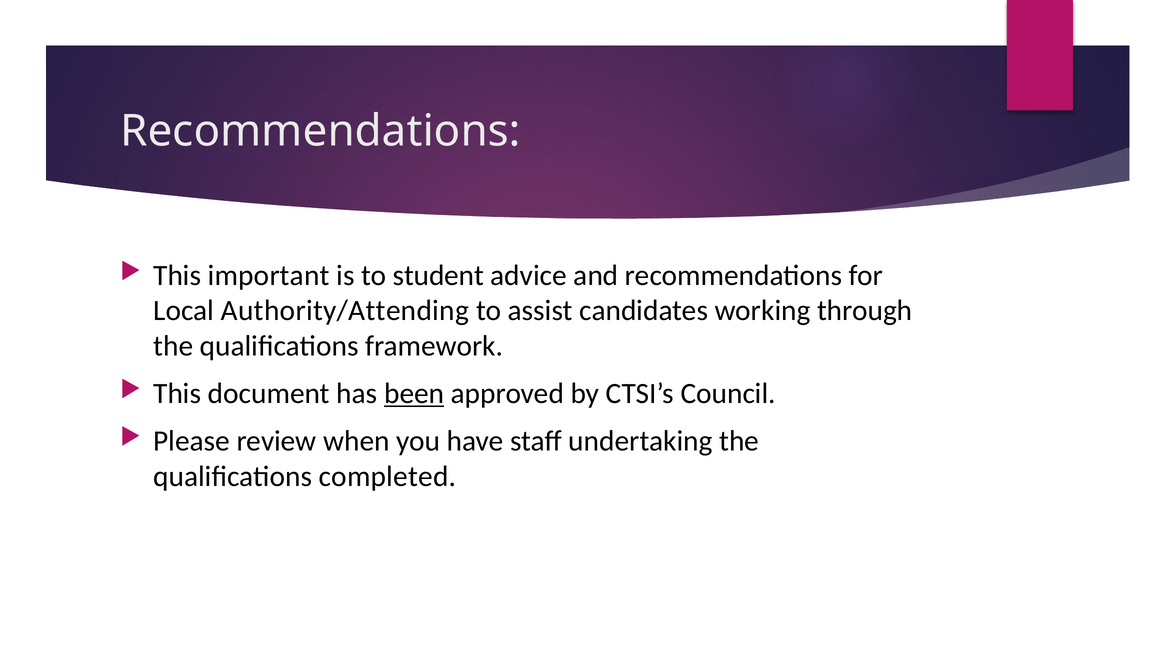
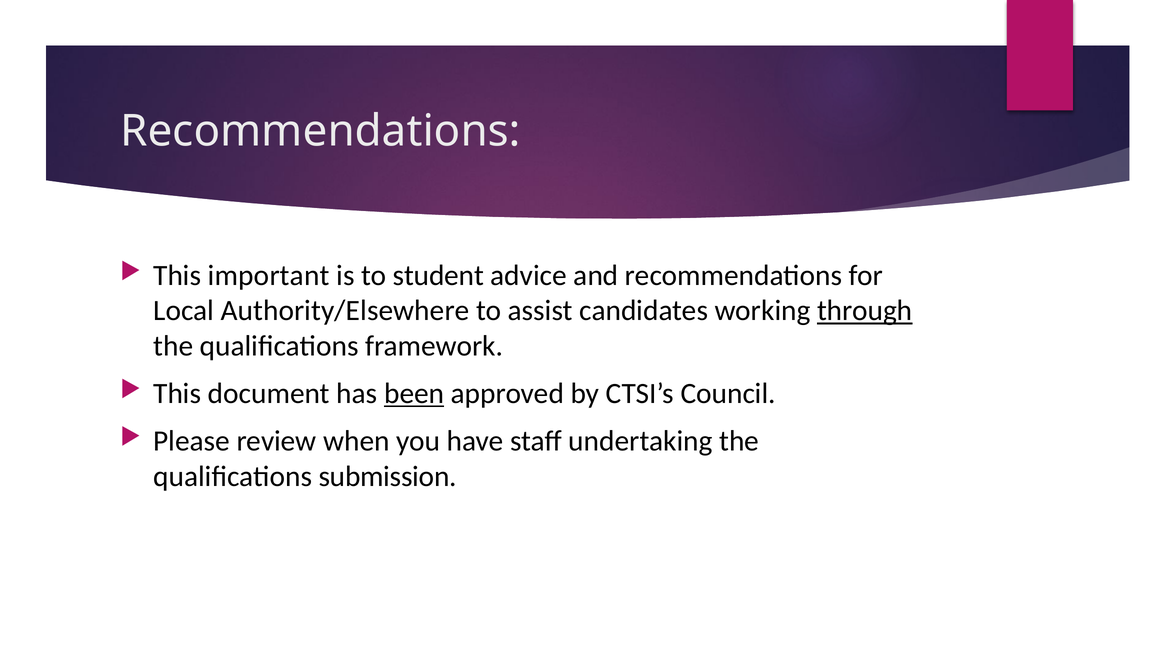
Authority/Attending: Authority/Attending -> Authority/Elsewhere (345, 311)
through underline: none -> present (865, 311)
completed: completed -> submission (388, 476)
